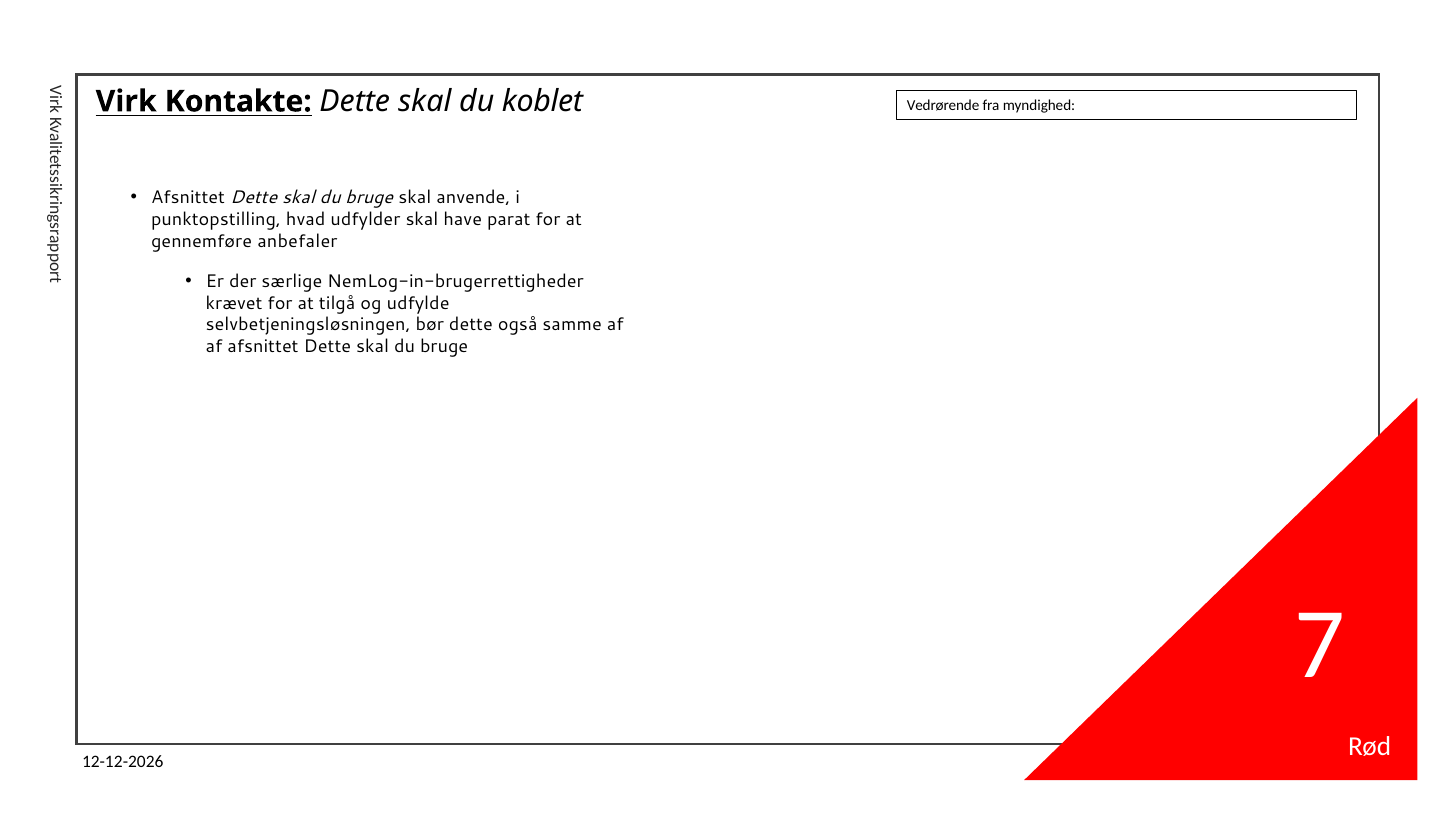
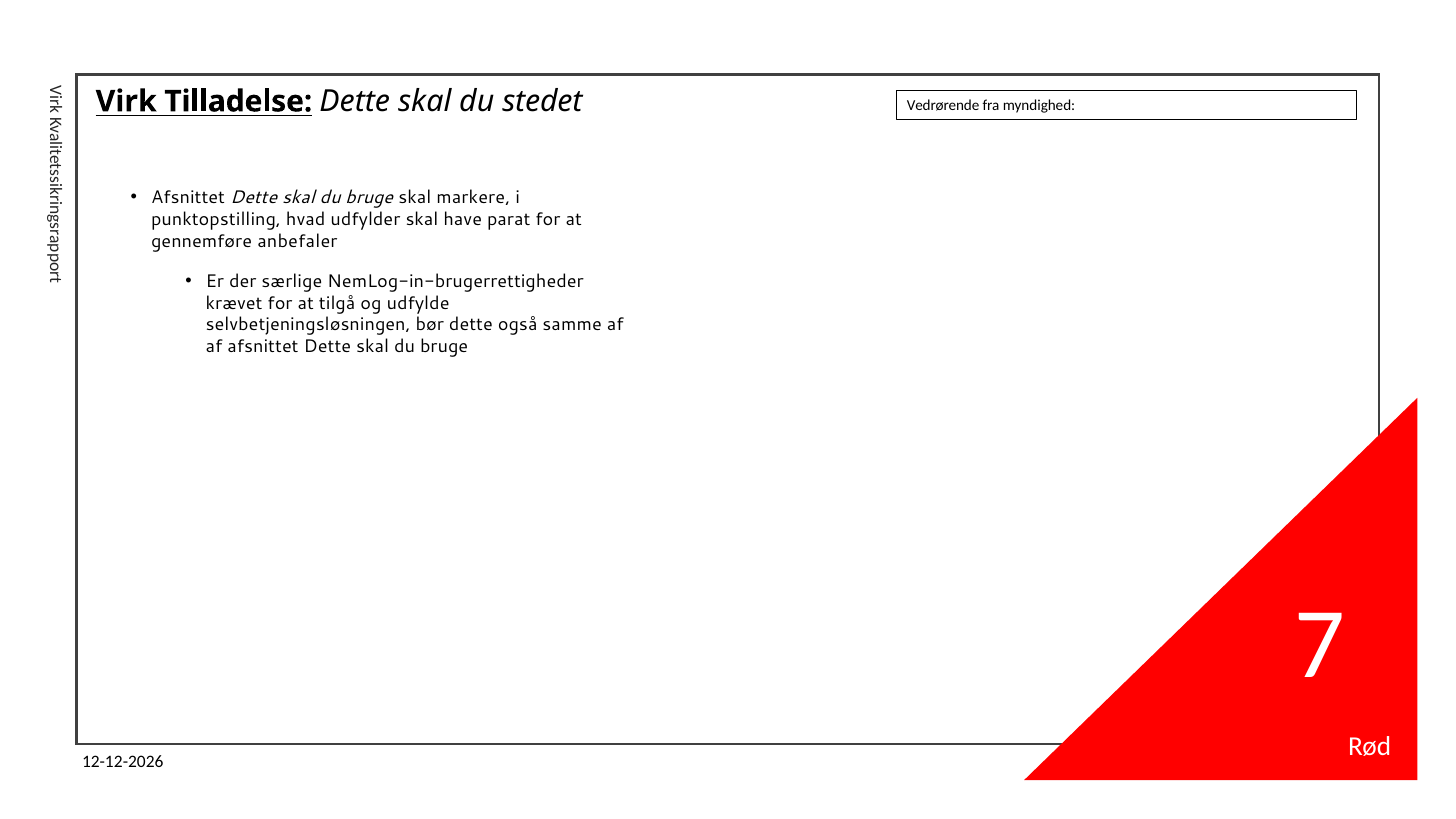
Kontakte: Kontakte -> Tilladelse (238, 101)
koblet: koblet -> stedet (542, 101)
anvende: anvende -> markere (473, 198)
